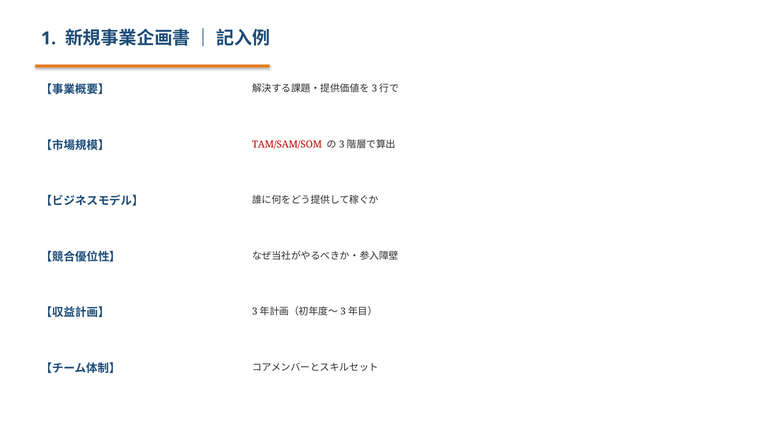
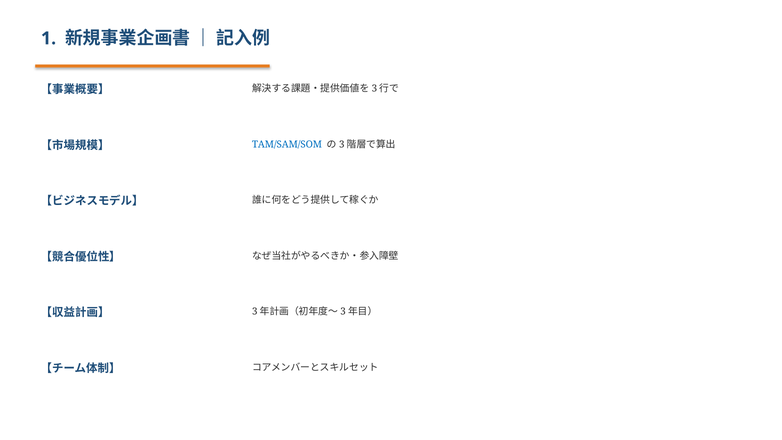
TAM/SAM/SOM colour: red -> blue (287, 144)
